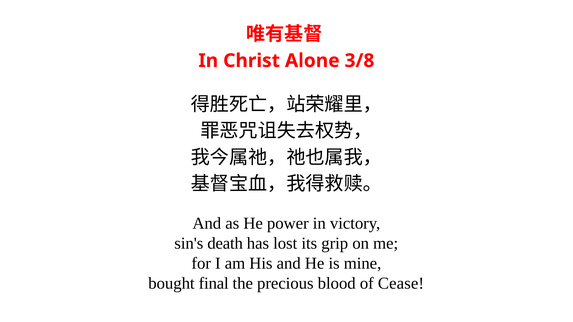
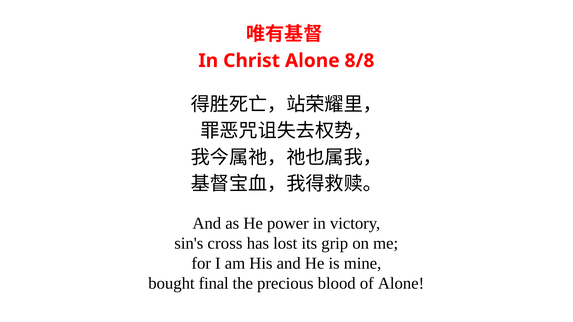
3/8: 3/8 -> 8/8 (359, 61)
death: death -> cross (225, 243)
of Cease: Cease -> Alone (401, 284)
